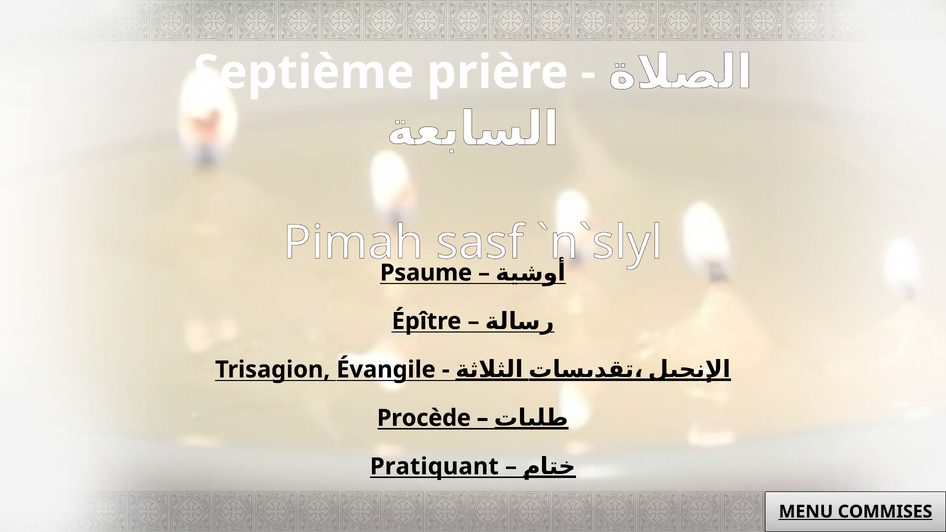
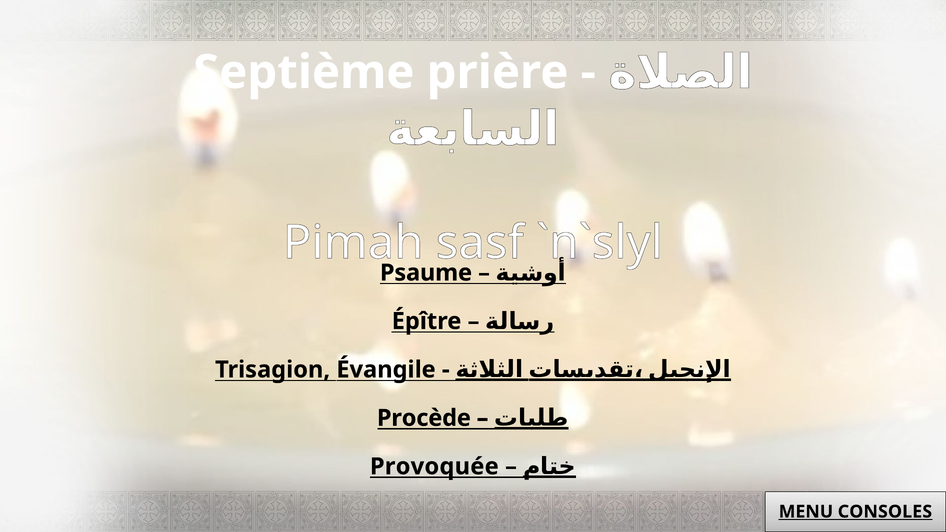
Pratiquant: Pratiquant -> Provoquée (434, 467)
COMMISES: COMMISES -> CONSOLES (885, 512)
